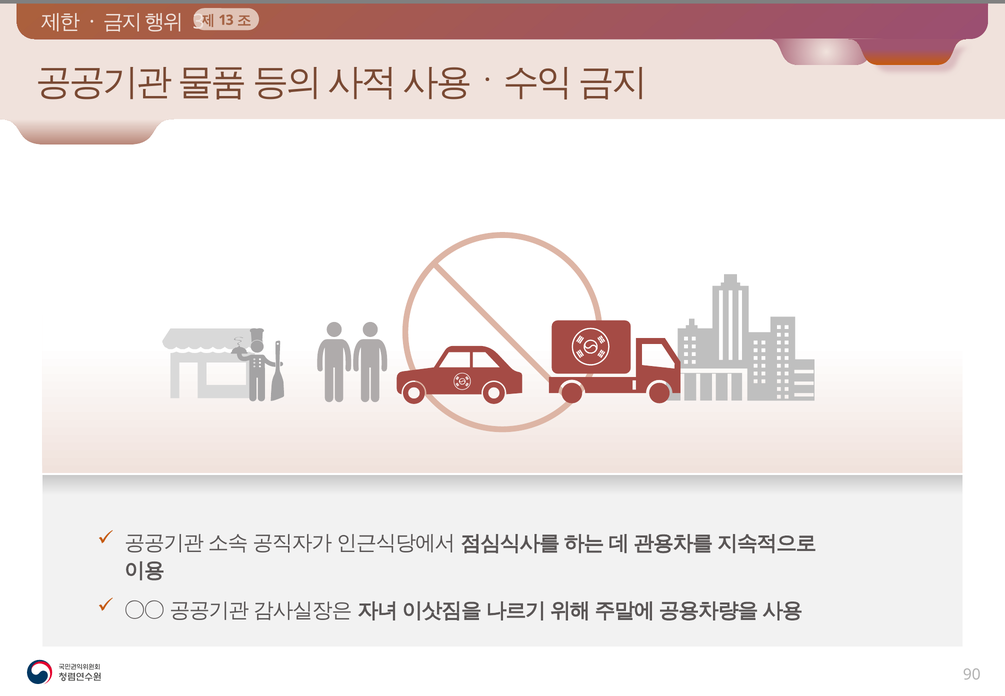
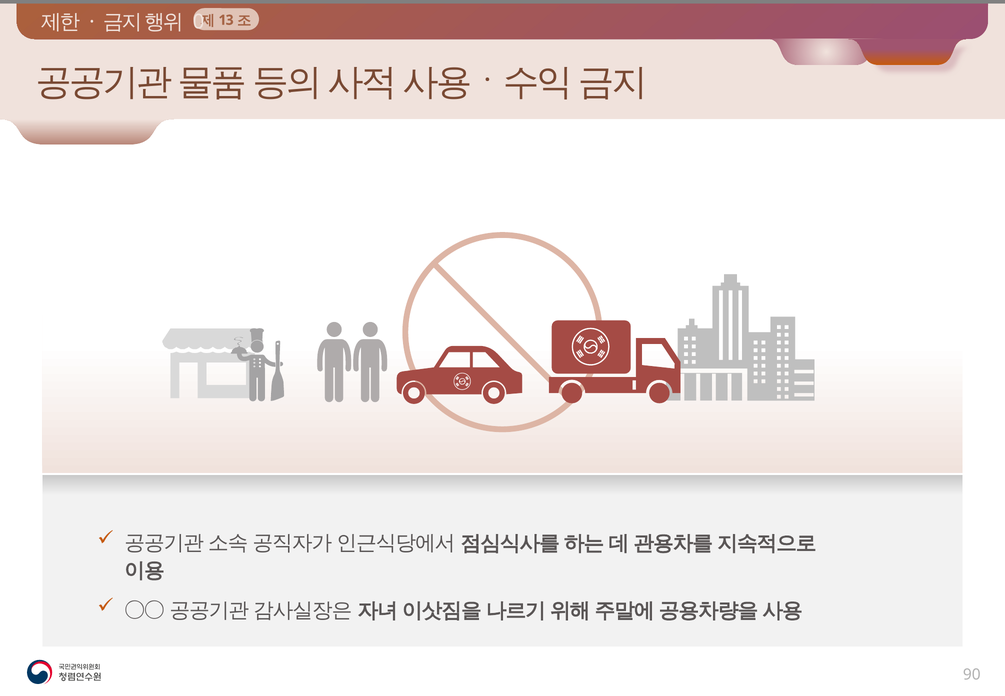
3: 3 -> 0 (199, 22)
